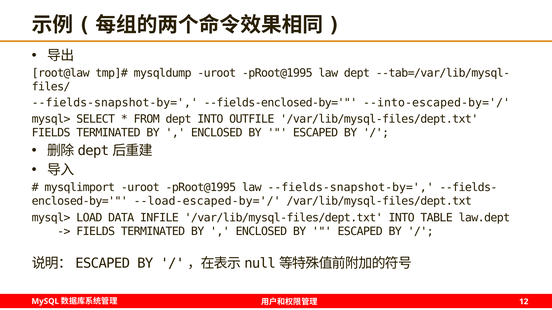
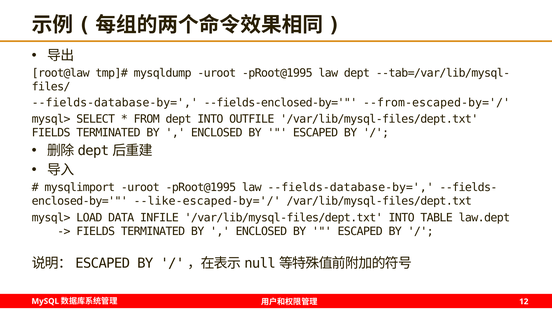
--fields-snapshot-by=: --fields-snapshot-by= -> --fields-database-by= (115, 103)
--into-escaped-by='/: --into-escaped-by='/ -> --from-escaped-by='/ (437, 103)
law --fields-snapshot-by=: --fields-snapshot-by= -> --fields-database-by= (351, 188)
--load-escaped-by='/: --load-escaped-by='/ -> --like-escaped-by='/ (207, 201)
